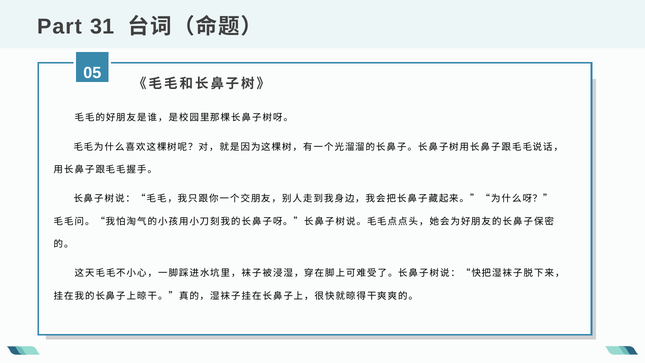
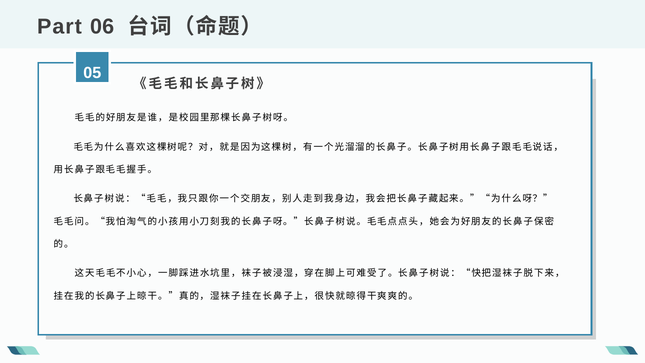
31: 31 -> 06 (102, 26)
